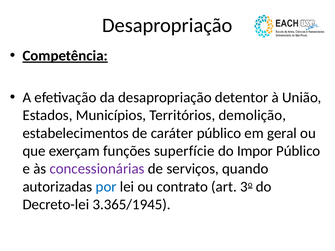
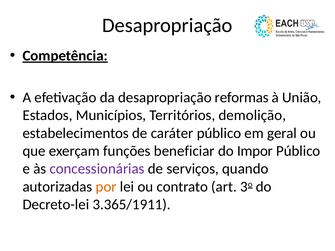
detentor: detentor -> reformas (242, 97)
superfície: superfície -> beneficiar (184, 151)
por colour: blue -> orange (106, 187)
3.365/1945: 3.365/1945 -> 3.365/1911 (132, 205)
